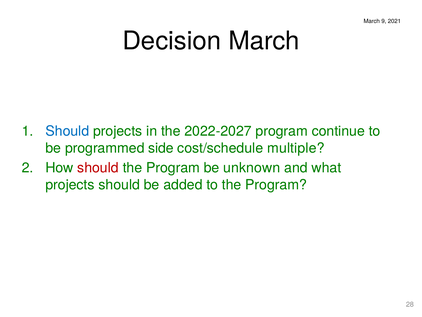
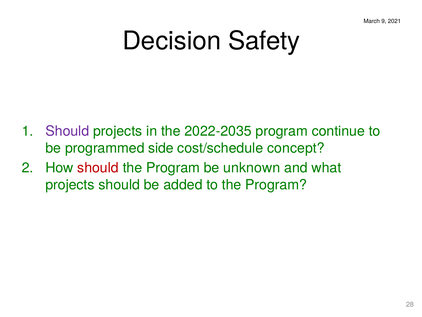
Decision March: March -> Safety (264, 41)
Should colour: blue -> purple (67, 131)
2022-2027: 2022-2027 -> 2022-2035 (218, 131)
multiple: multiple -> concept (296, 148)
